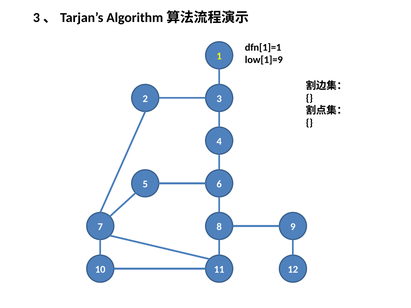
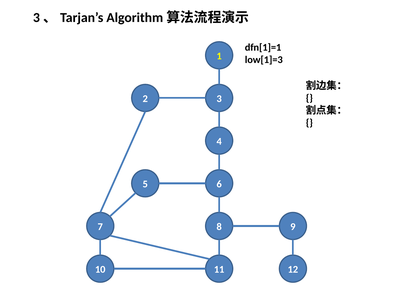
low[1]=9: low[1]=9 -> low[1]=3 (264, 60)
